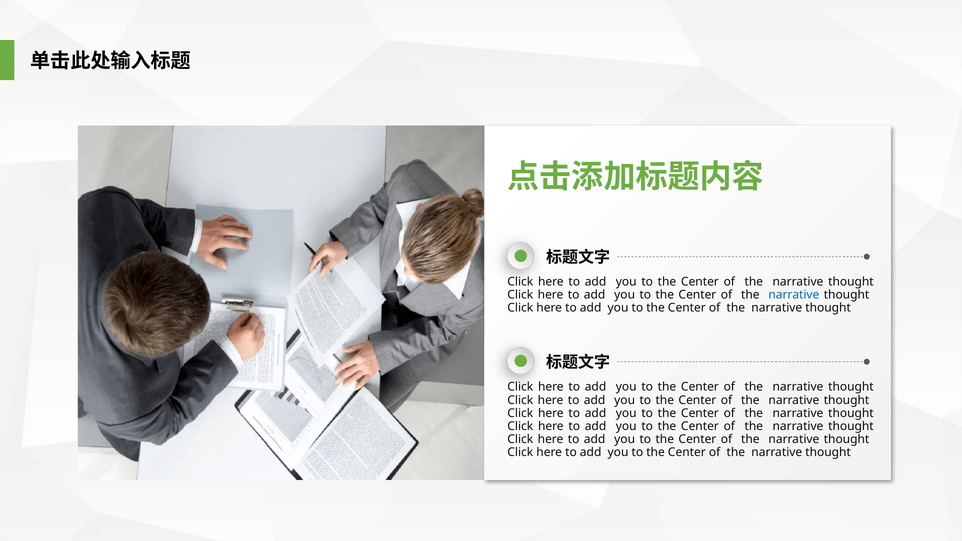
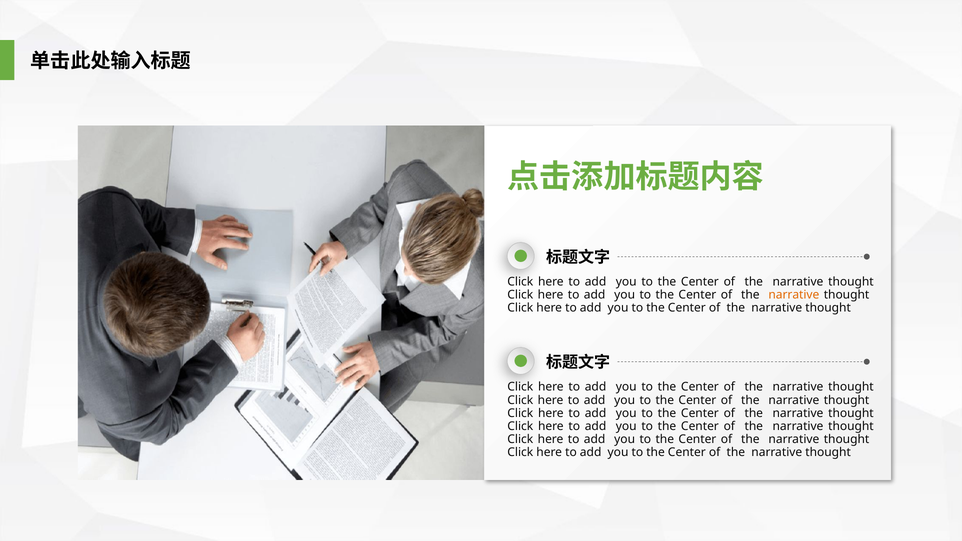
narrative colour: blue -> orange (794, 295)
